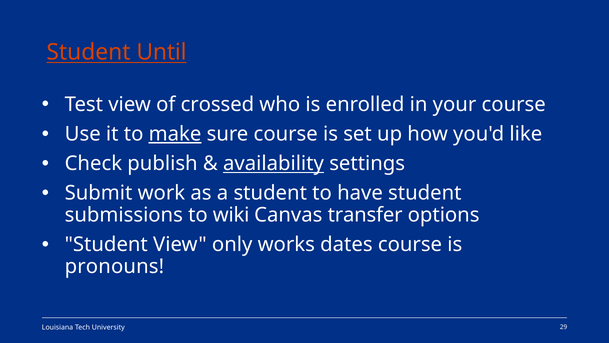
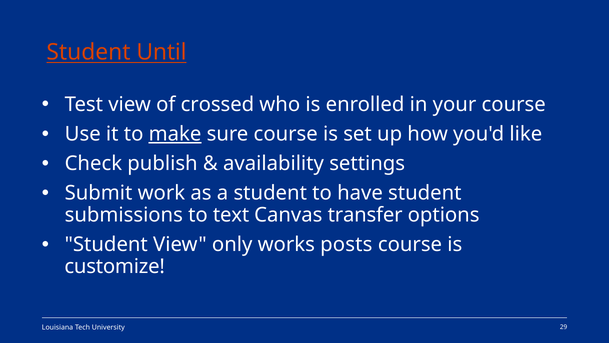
availability underline: present -> none (273, 163)
wiki: wiki -> text (231, 215)
dates: dates -> posts (346, 244)
pronouns: pronouns -> customize (115, 266)
